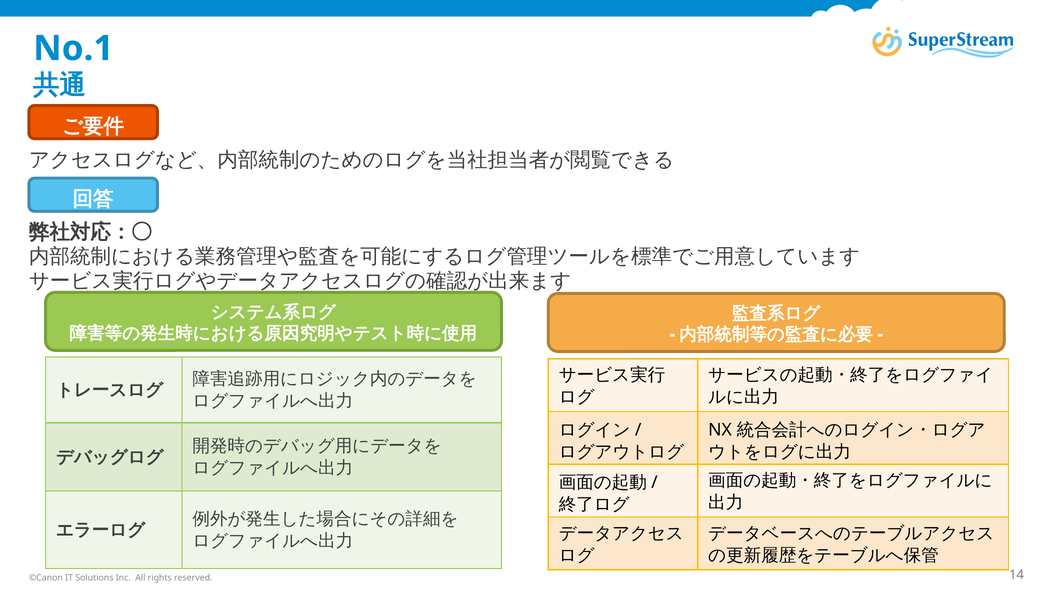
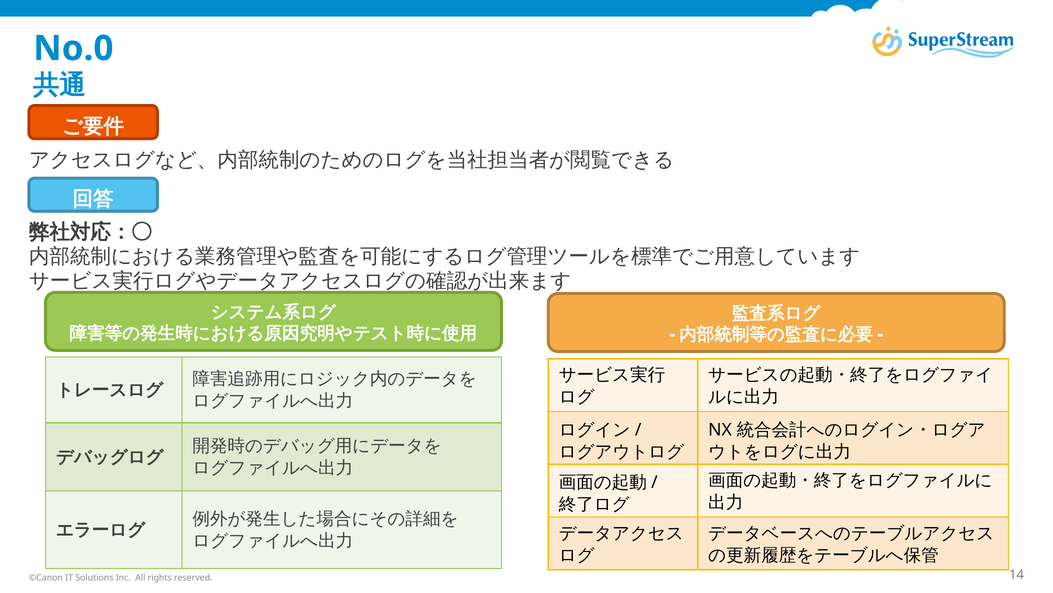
No.1: No.1 -> No.0 (73, 48)
